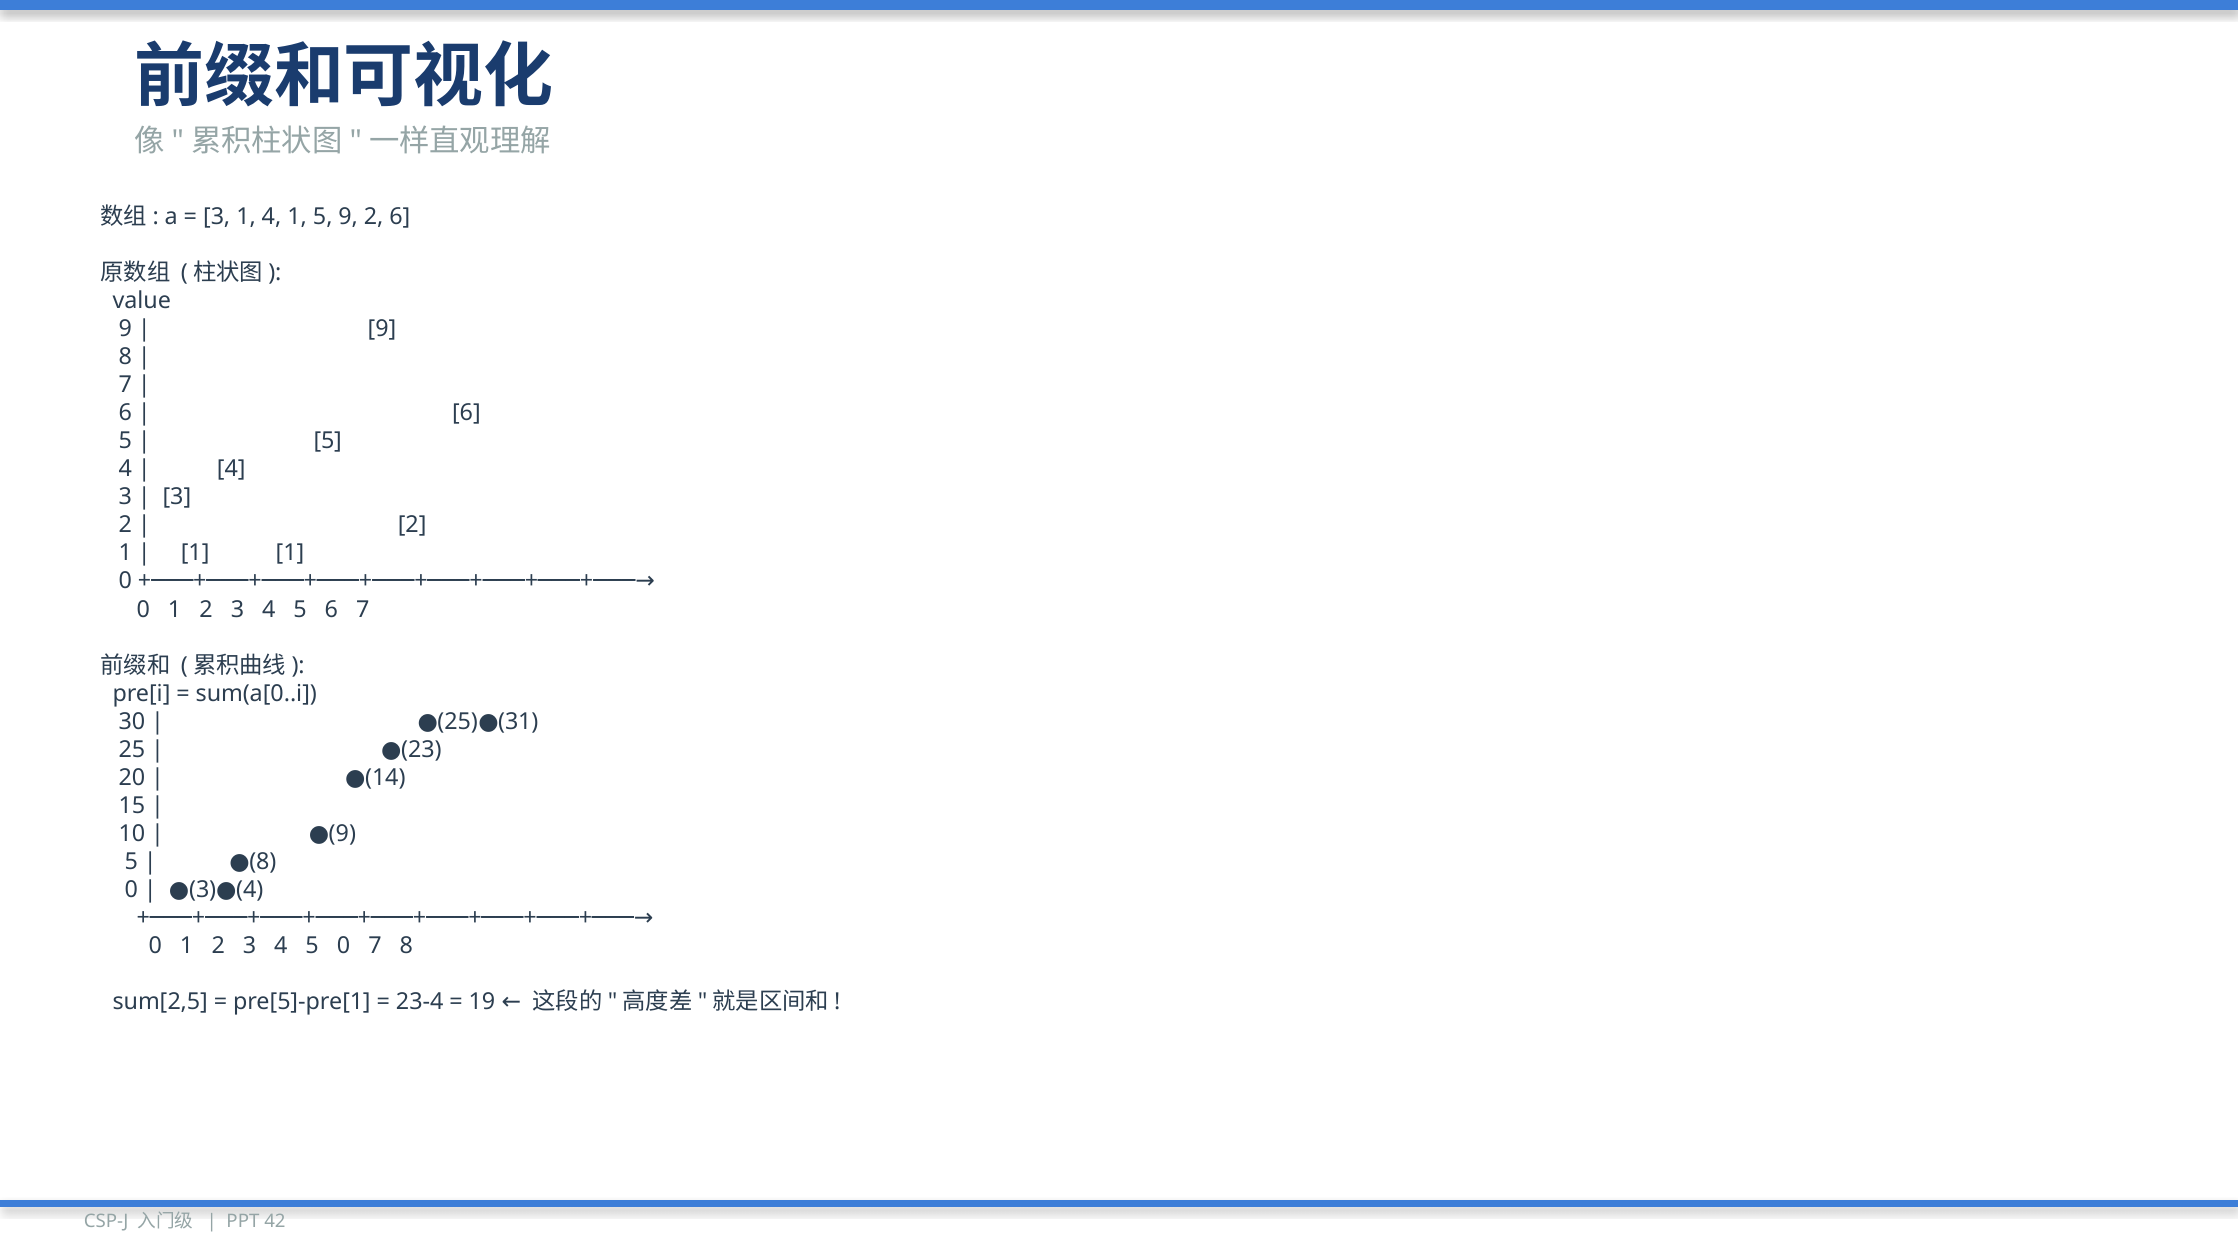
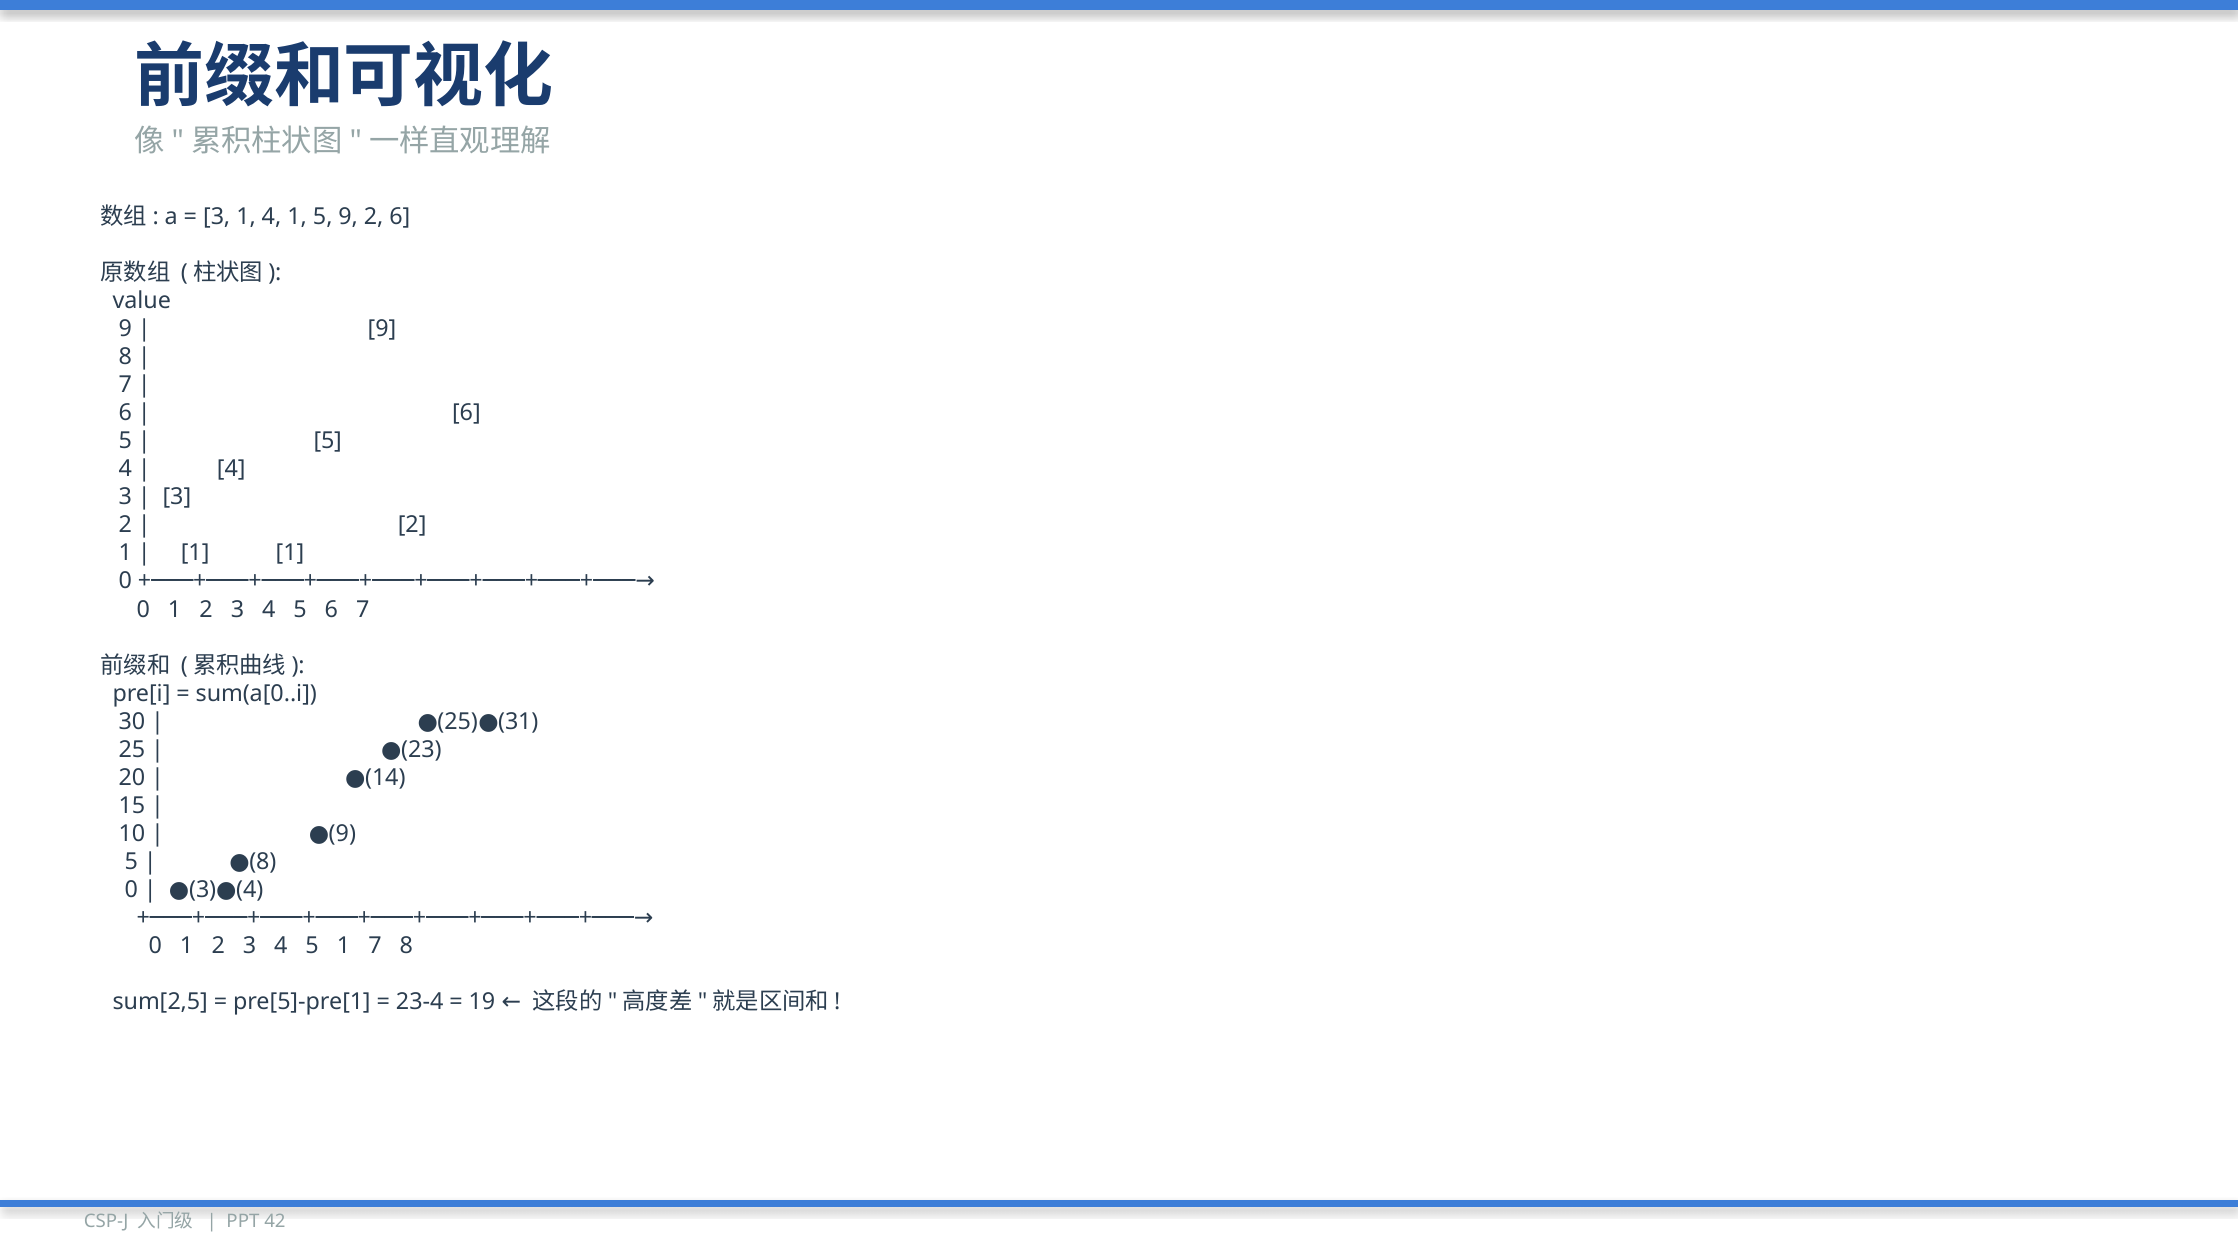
5 0: 0 -> 1 (343, 945)
